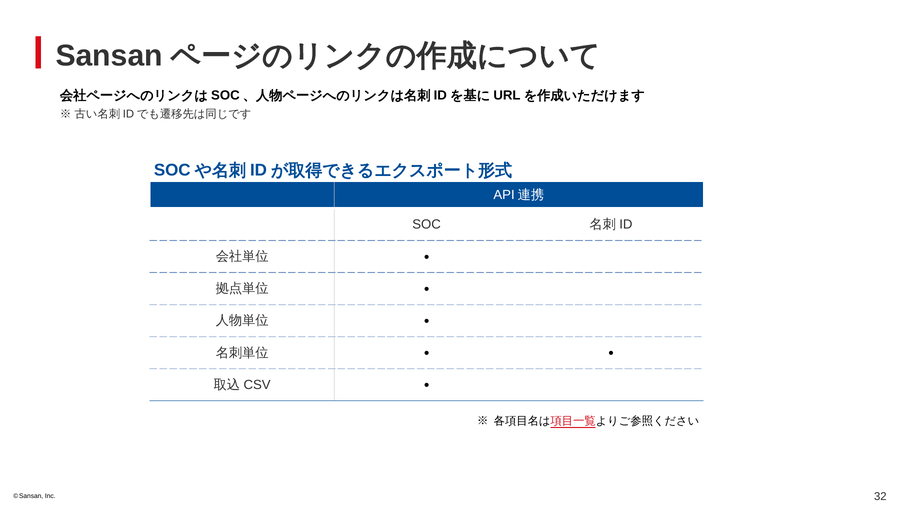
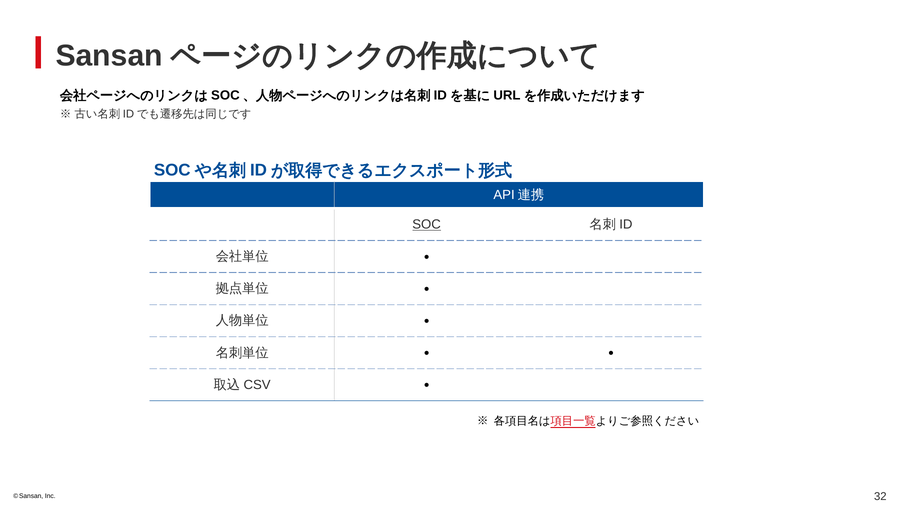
SOC underline: none -> present (427, 225)
